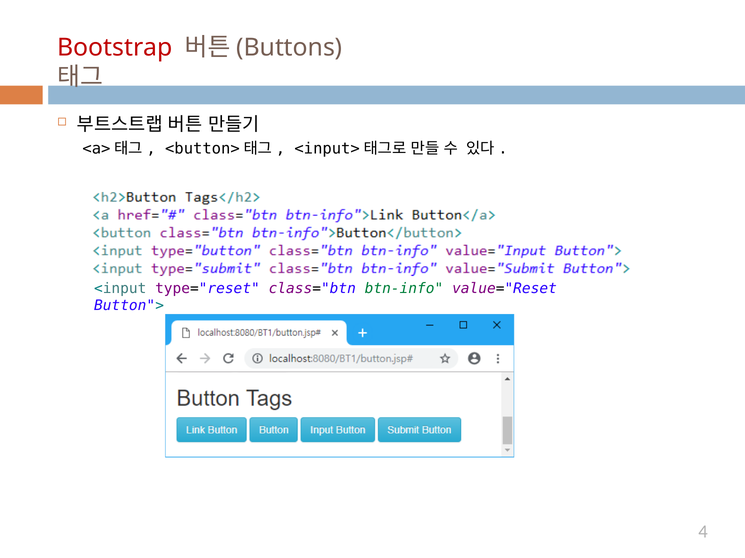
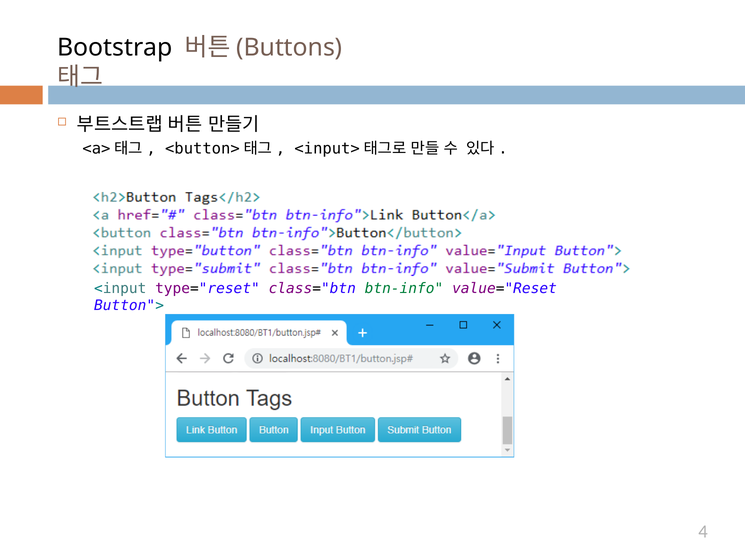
Bootstrap colour: red -> black (115, 48)
